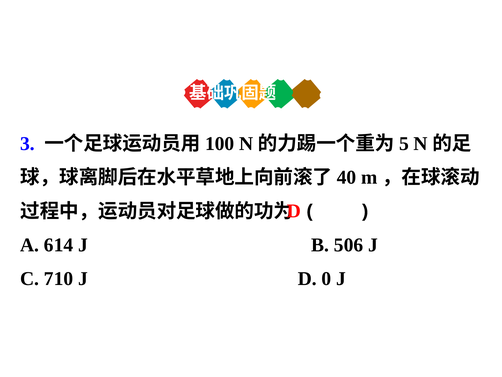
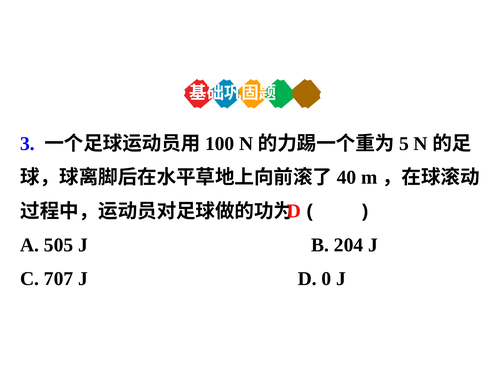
614: 614 -> 505 (59, 245)
506: 506 -> 204 (349, 245)
710: 710 -> 707 (59, 278)
